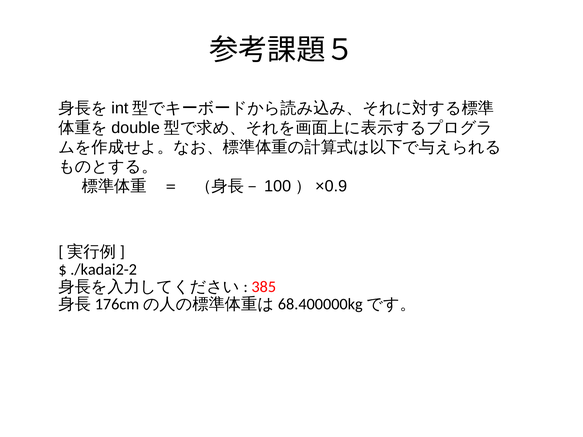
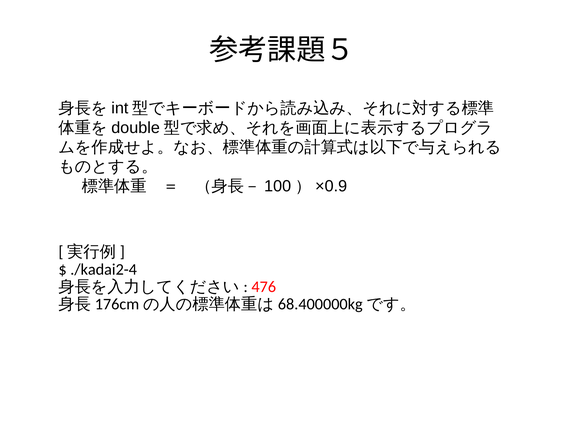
./kadai2-2: ./kadai2-2 -> ./kadai2-4 (104, 269)
385: 385 -> 476 (264, 287)
